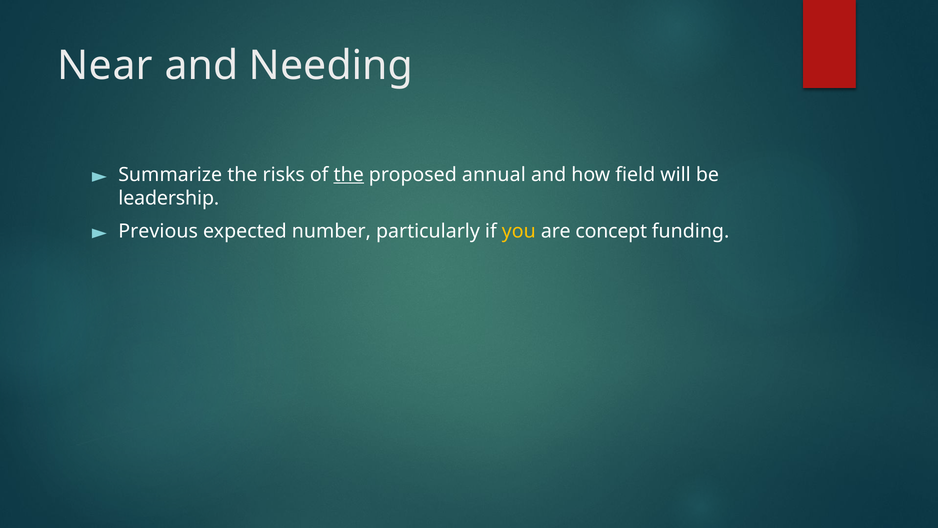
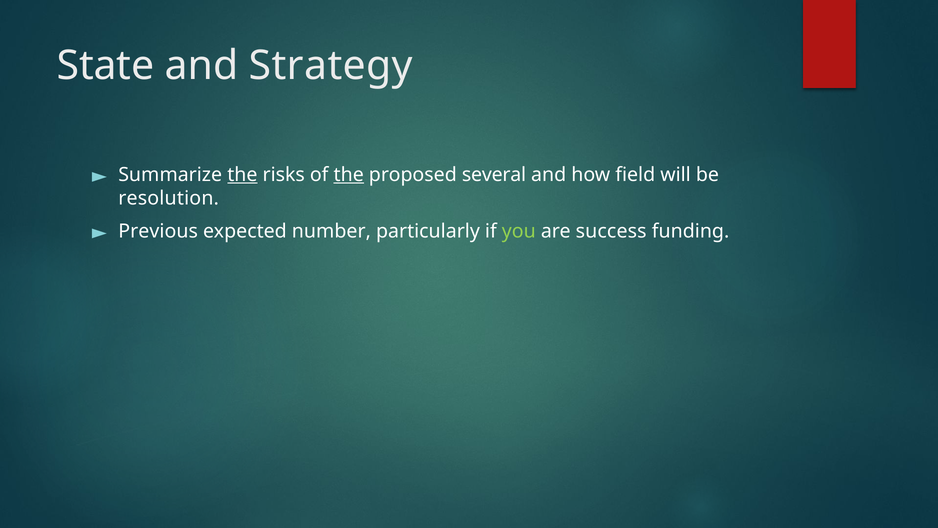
Near: Near -> State (105, 66)
Needing: Needing -> Strategy (331, 66)
the underline: none -> present (242, 175)
annual: annual -> several (494, 175)
leadership: leadership -> resolution (169, 198)
you colour: yellow -> light green (519, 231)
concept: concept -> success (611, 231)
